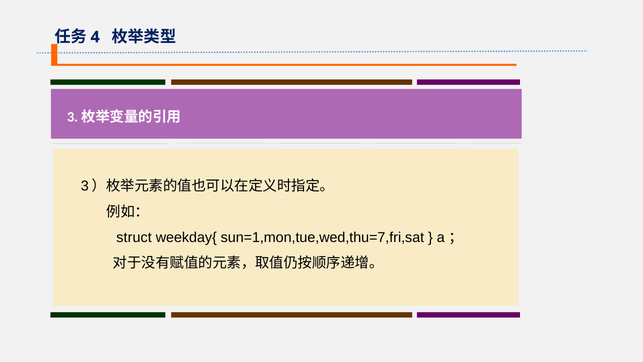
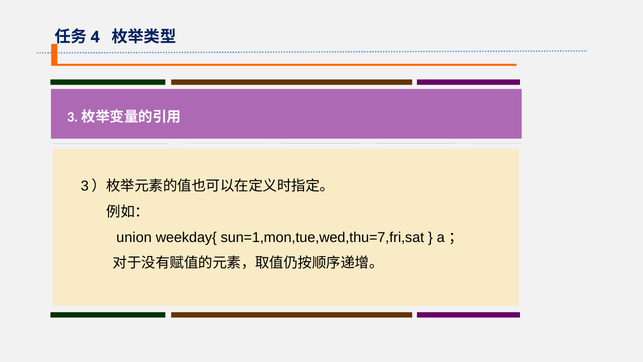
struct: struct -> union (134, 237)
